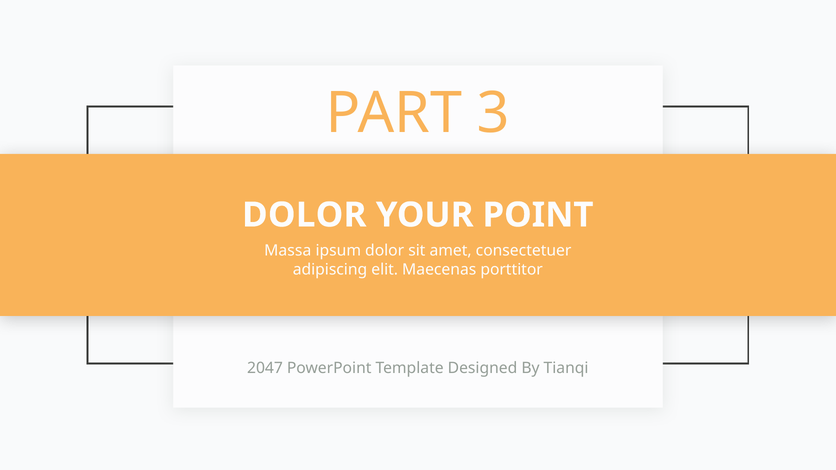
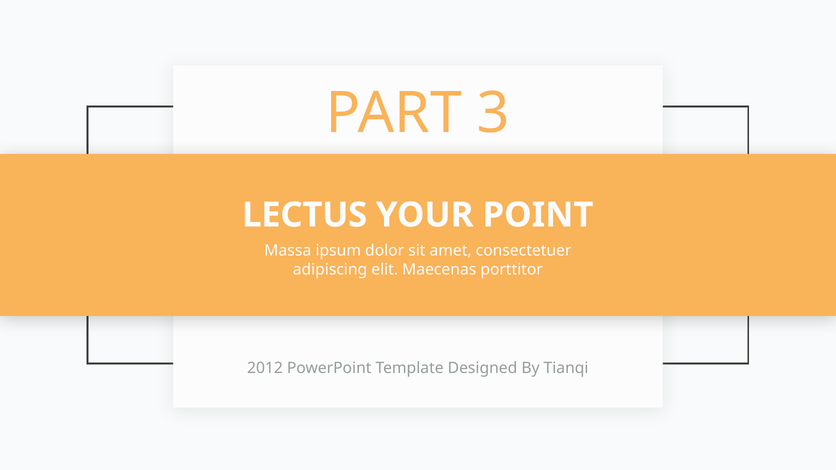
DOLOR: DOLOR -> LECTUS (305, 215)
2047: 2047 -> 2012 (265, 368)
